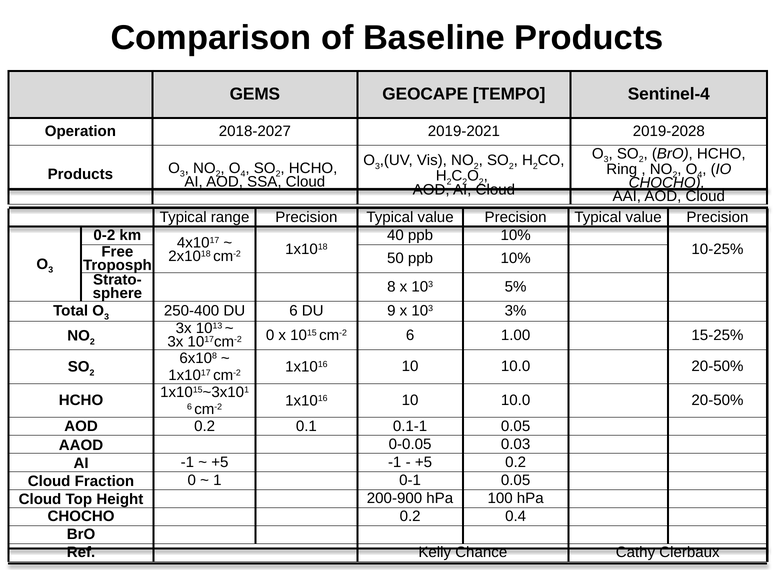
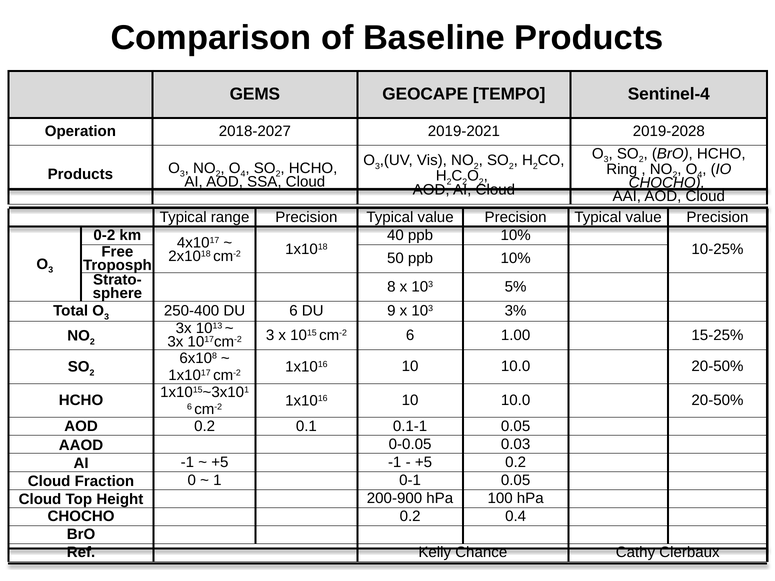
1017cm-2 0: 0 -> 3 (270, 335)
